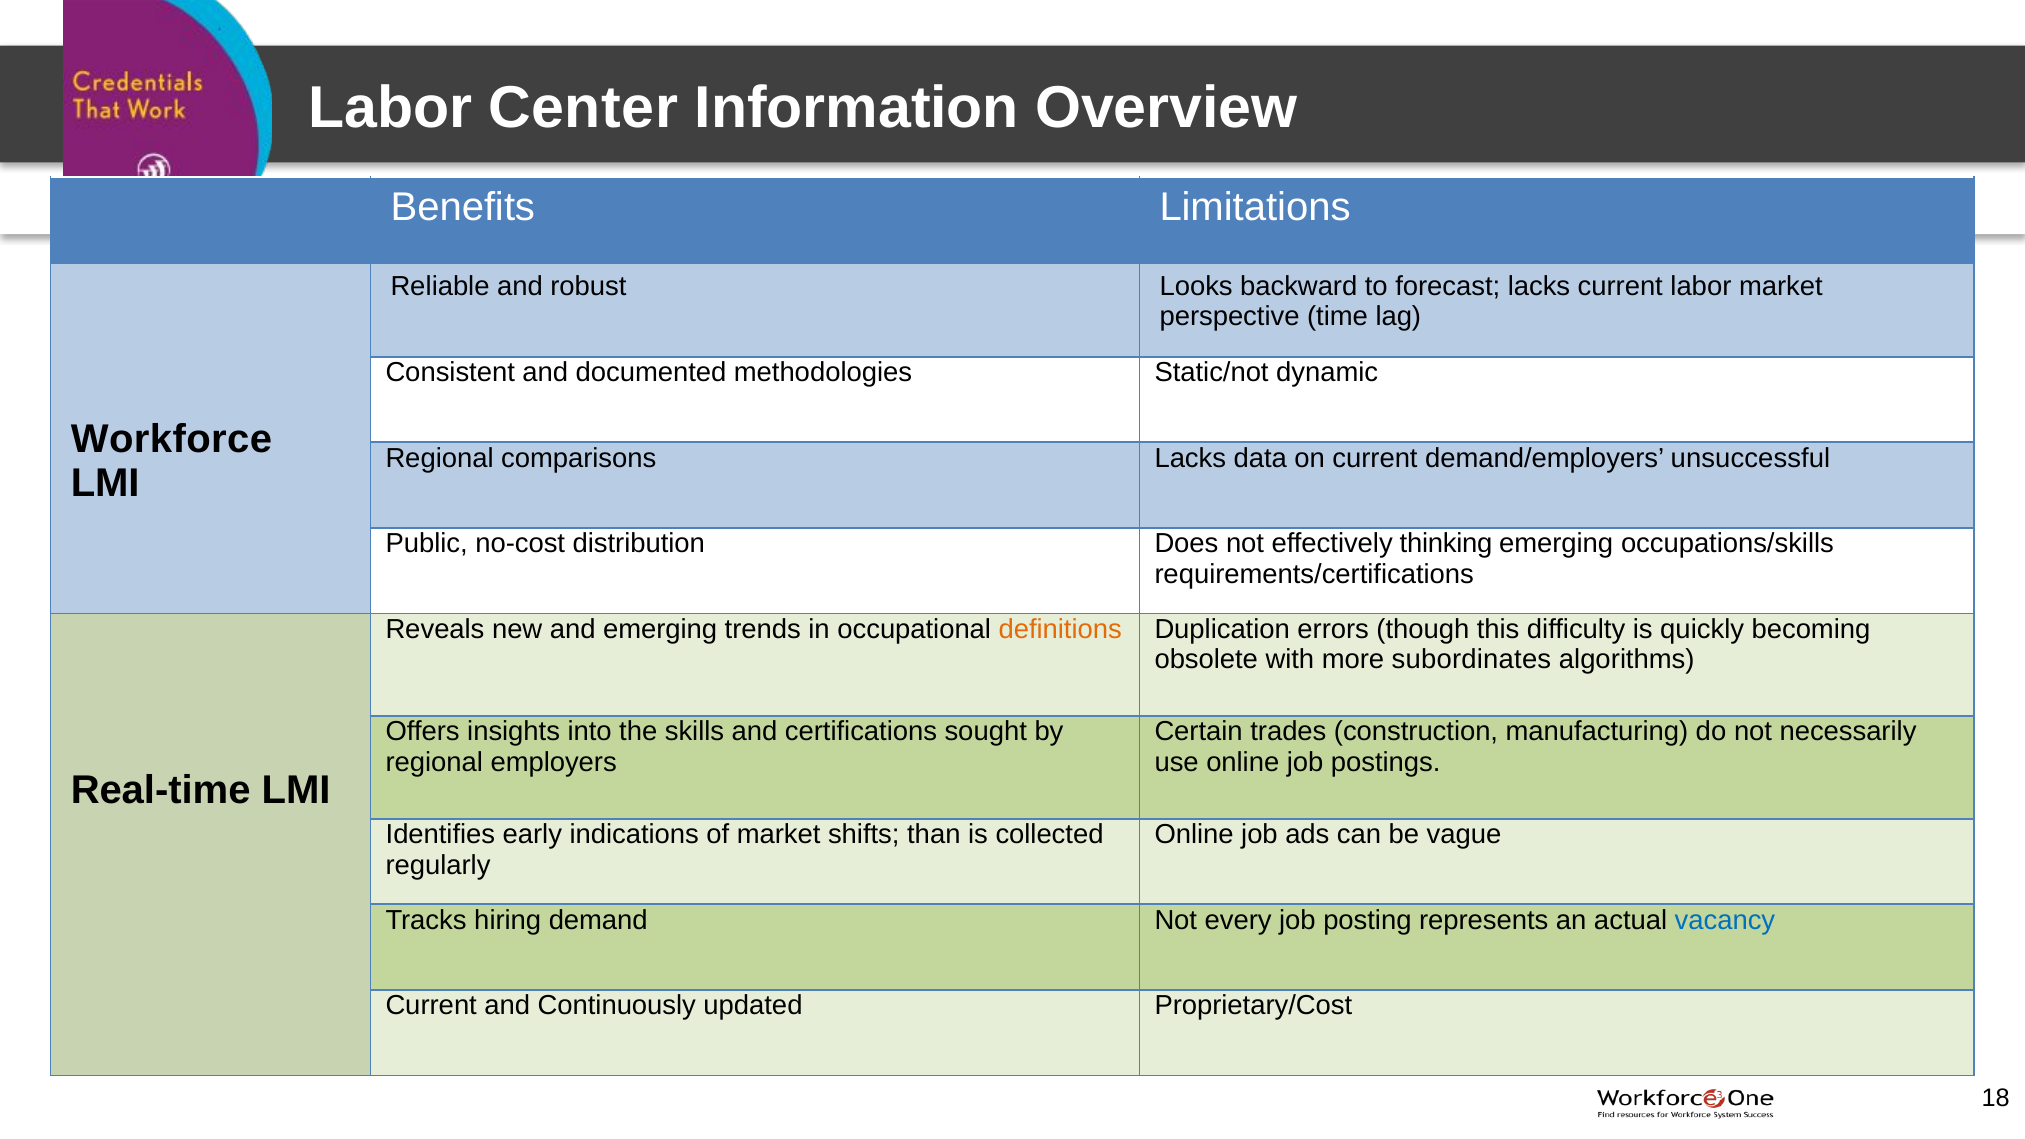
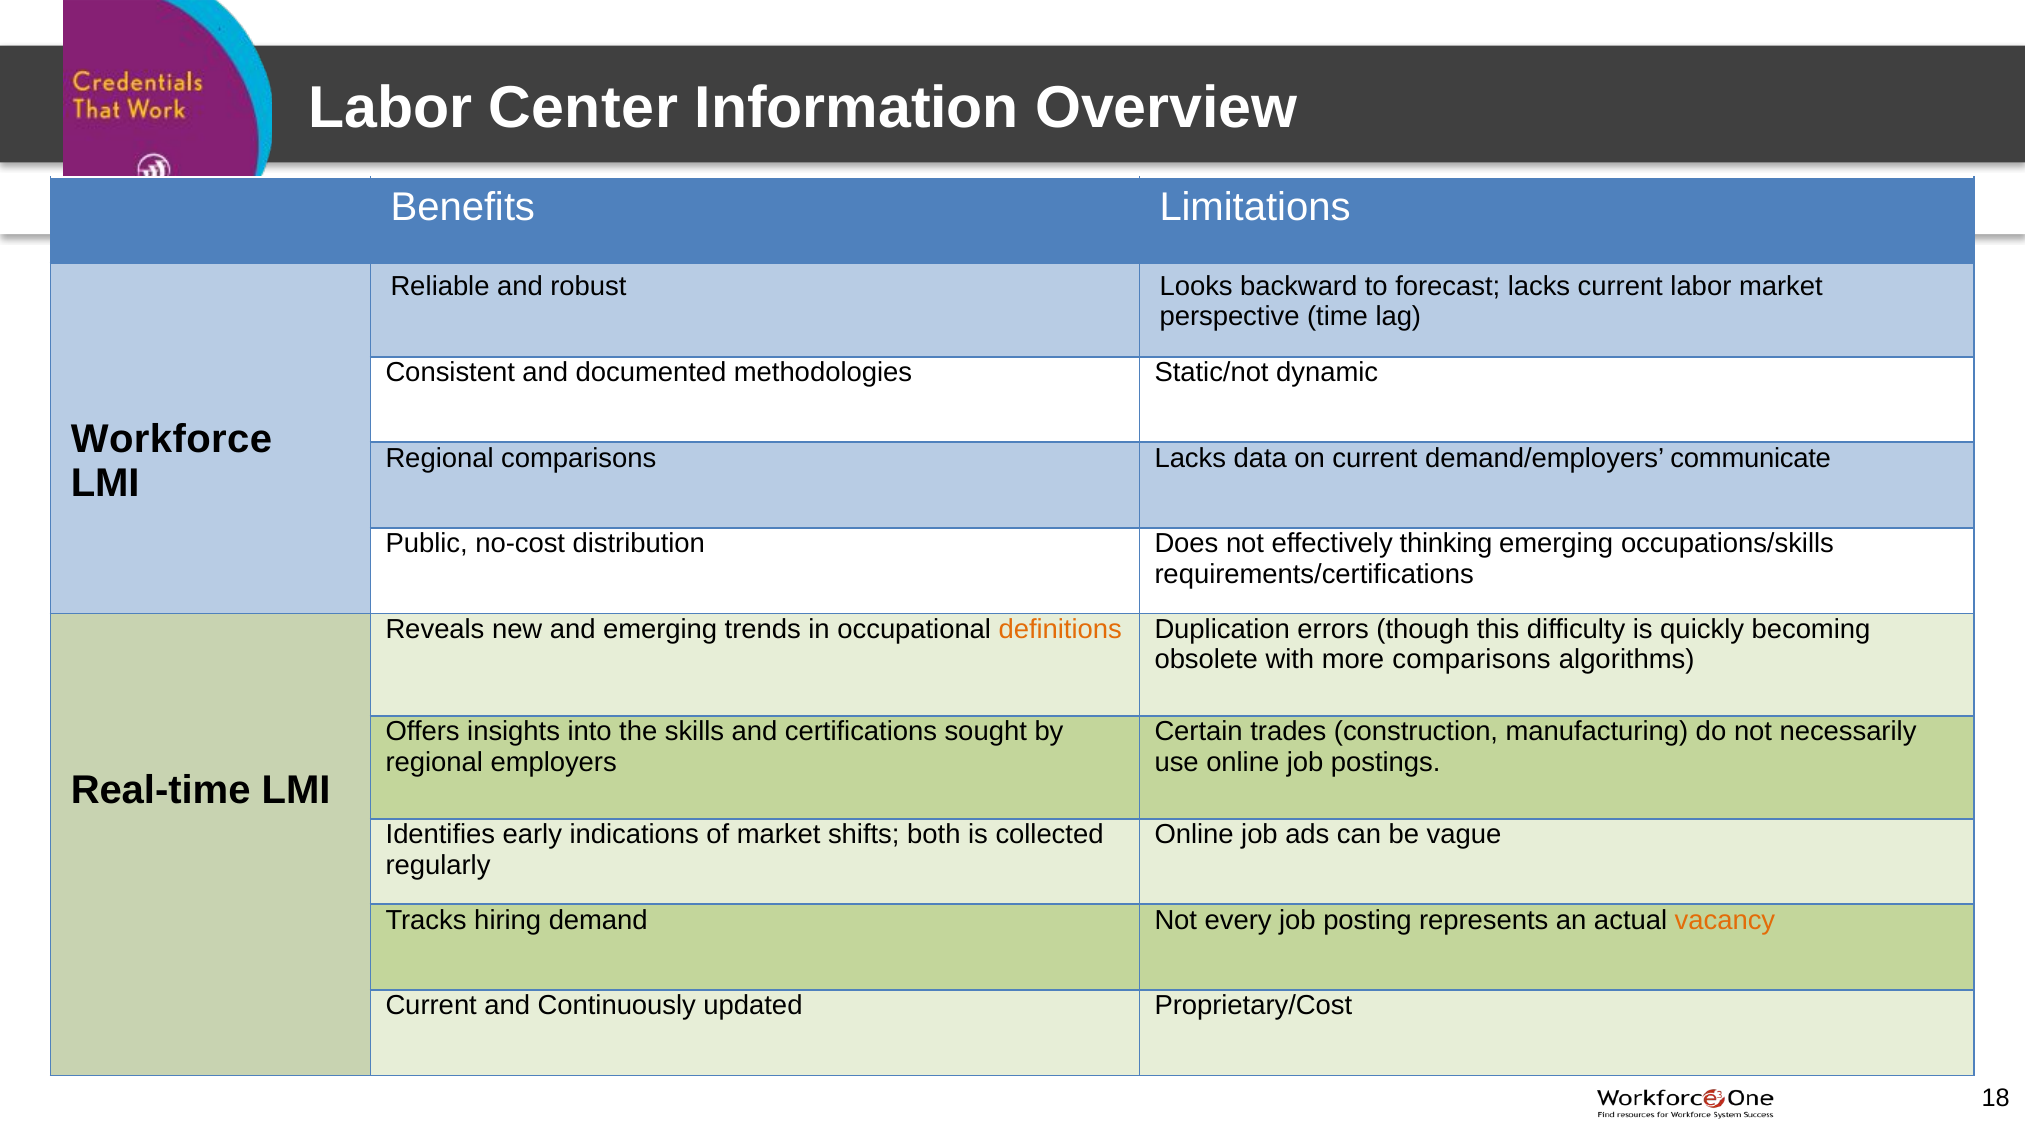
unsuccessful: unsuccessful -> communicate (1751, 458)
more subordinates: subordinates -> comparisons (1471, 660)
than: than -> both (934, 835)
vacancy colour: blue -> orange (1725, 920)
